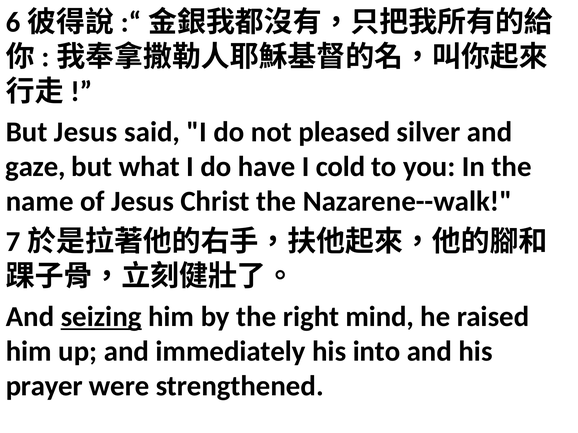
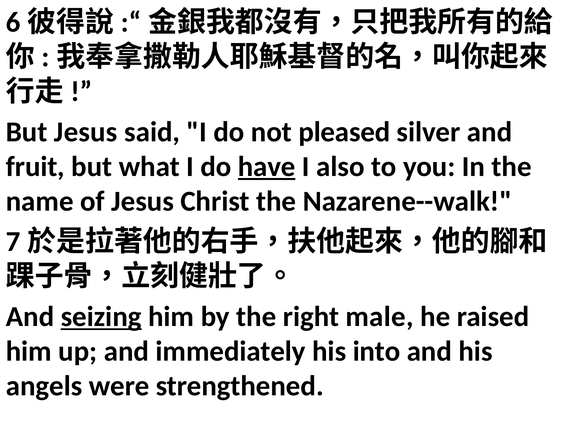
gaze: gaze -> fruit (35, 167)
have underline: none -> present (267, 167)
cold: cold -> also (340, 167)
mind: mind -> male (379, 317)
prayer: prayer -> angels (44, 386)
